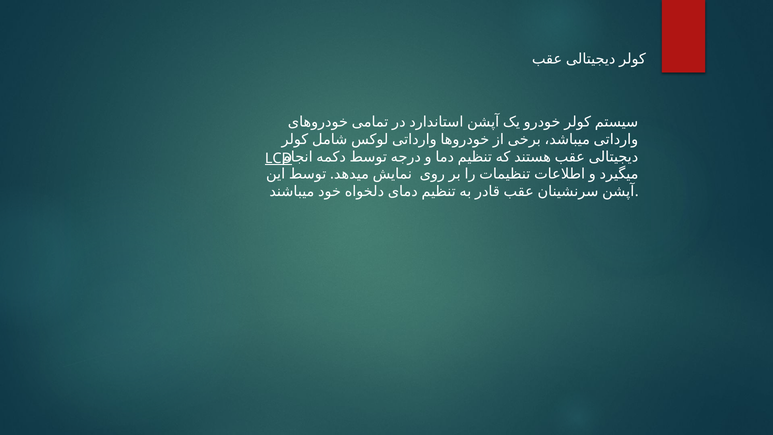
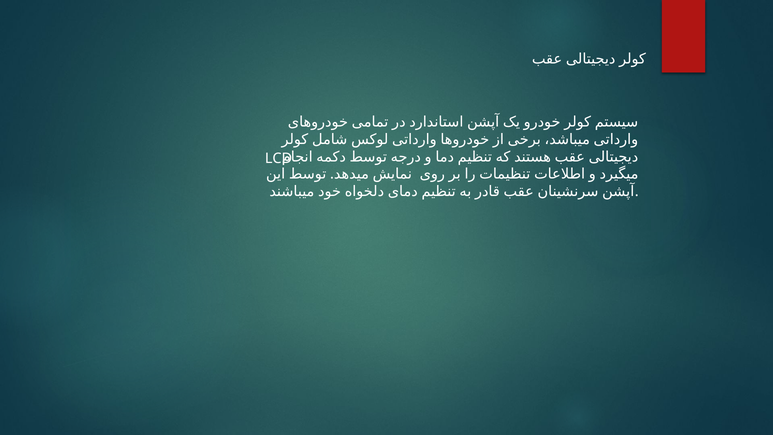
LCD underline: present -> none (279, 158)
